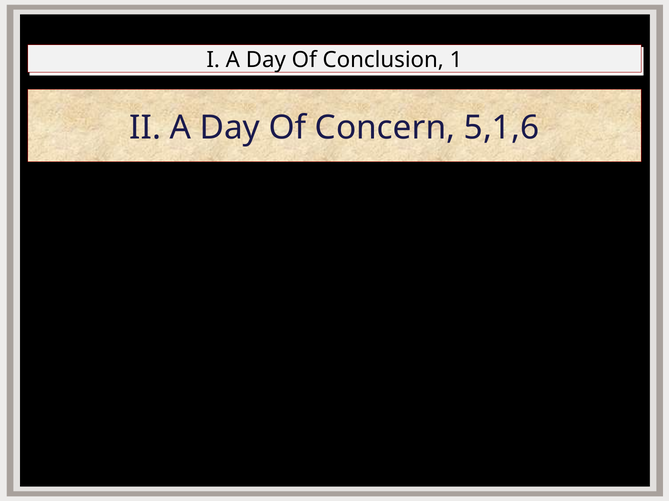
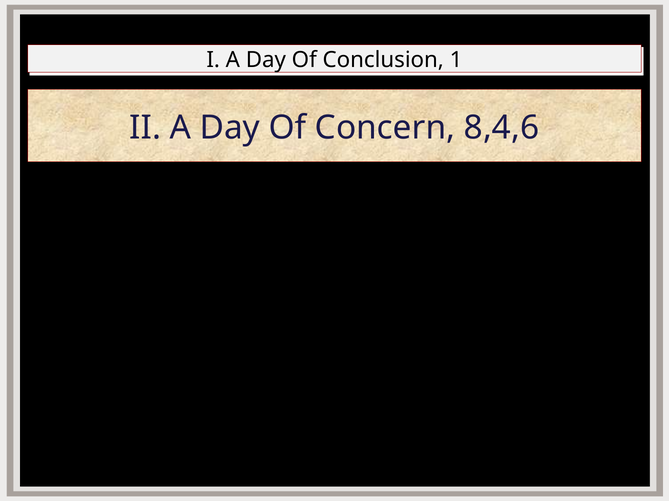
5,1,6: 5,1,6 -> 8,4,6 (502, 128)
